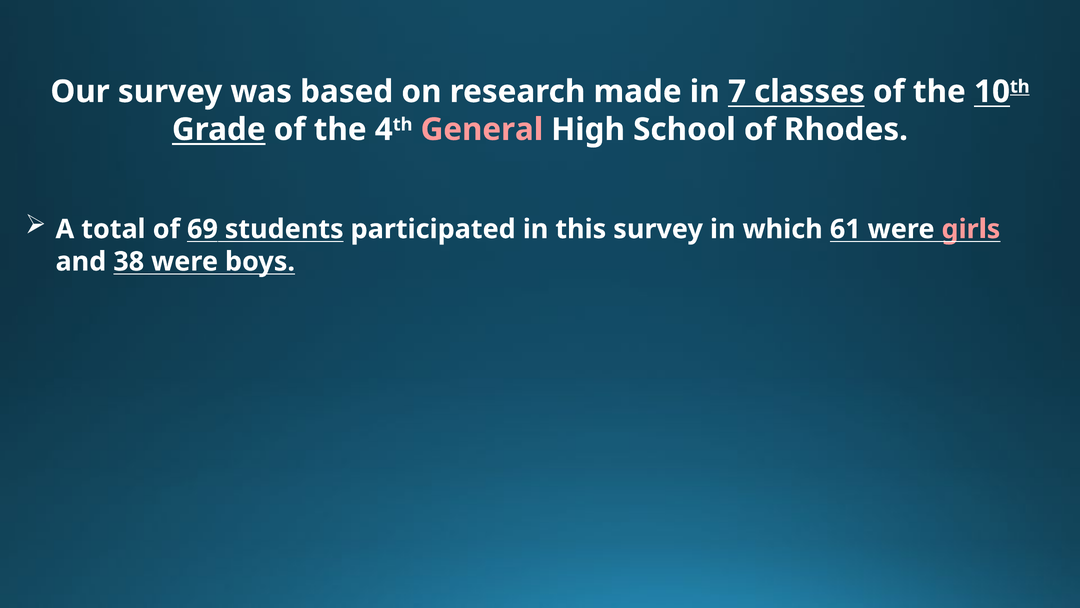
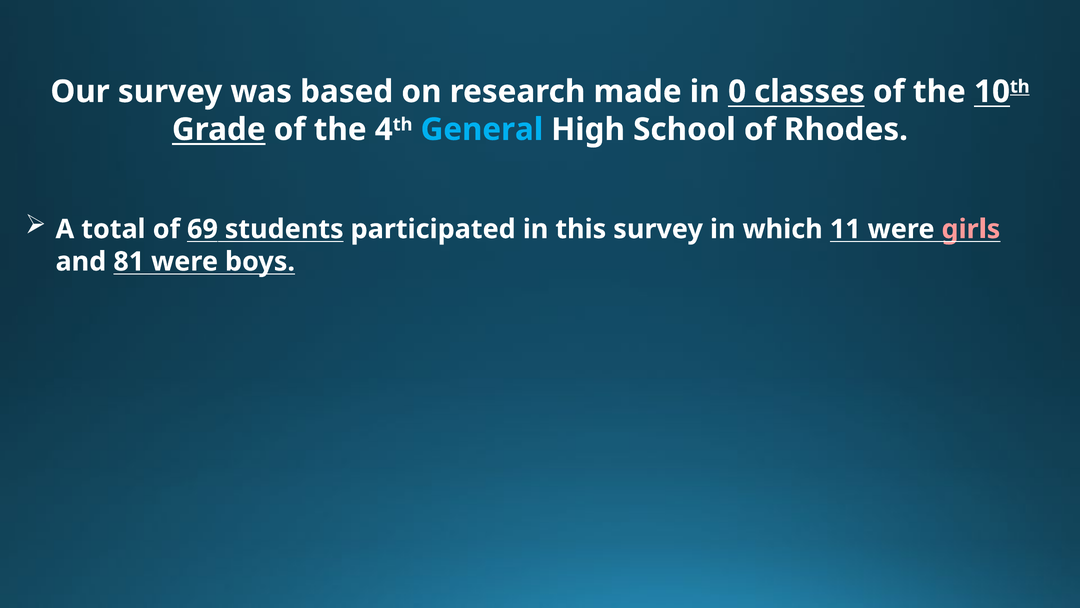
7: 7 -> 0 (737, 92)
General colour: pink -> light blue (482, 129)
61: 61 -> 11 (845, 229)
38: 38 -> 81 (129, 261)
